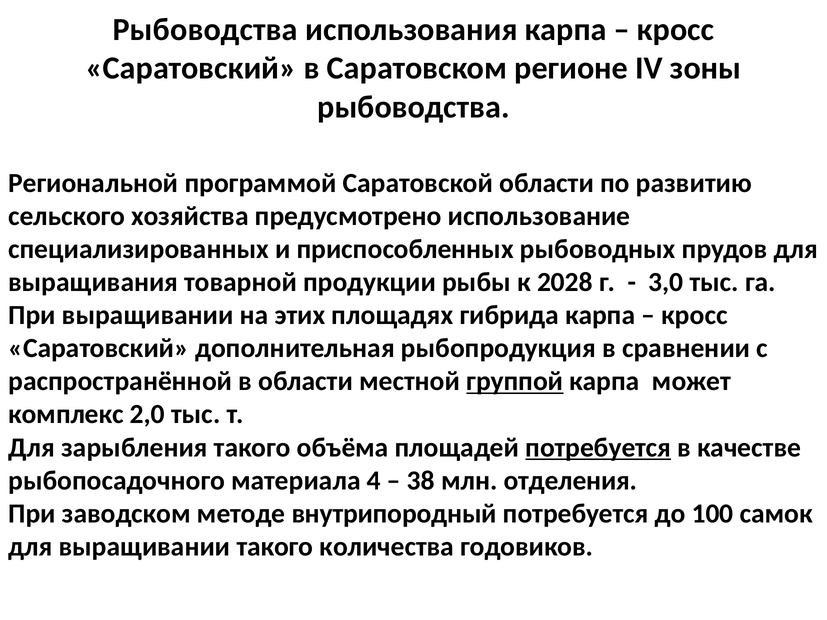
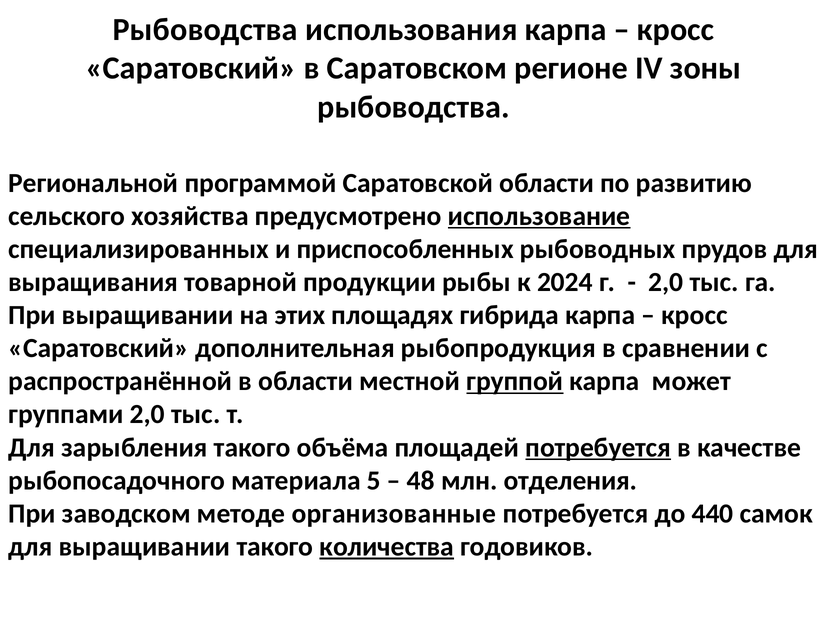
использование underline: none -> present (539, 216)
2028: 2028 -> 2024 (565, 282)
3,0: 3,0 -> 2,0 (666, 282)
комплекс: комплекс -> группами (66, 415)
4: 4 -> 5 (374, 481)
38: 38 -> 48 (421, 481)
внутрипородный: внутрипородный -> организованные (394, 514)
100: 100 -> 440 (712, 514)
количества underline: none -> present (387, 547)
